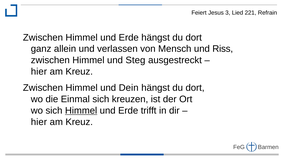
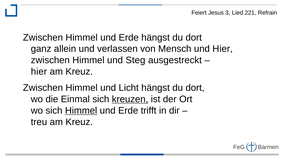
und Riss: Riss -> Hier (223, 49)
Dein: Dein -> Licht (129, 88)
kreuzen underline: none -> present (130, 99)
hier: hier -> treu (39, 122)
